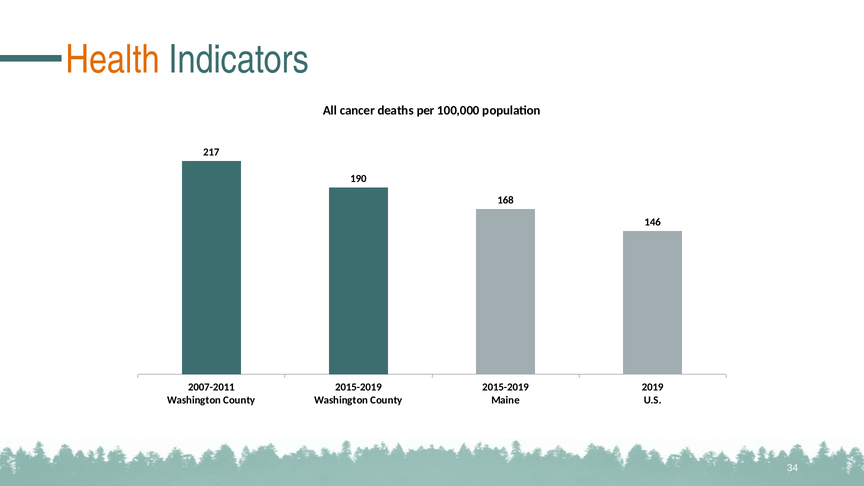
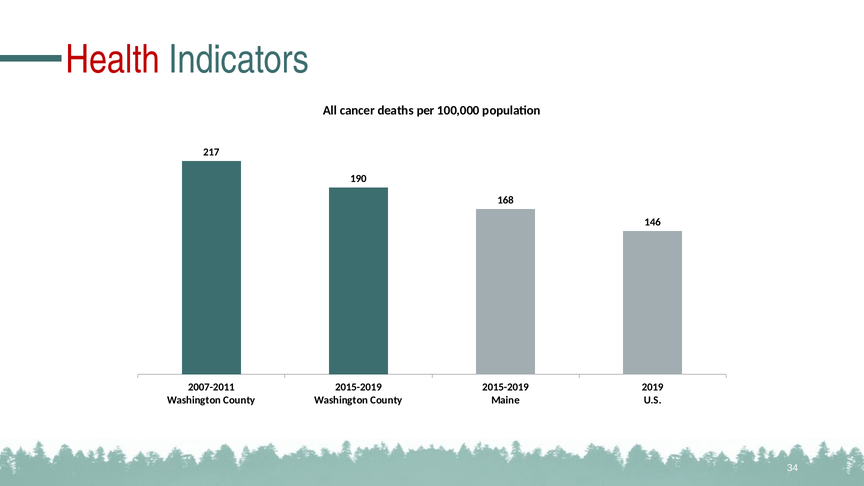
Health colour: orange -> red (113, 60)
